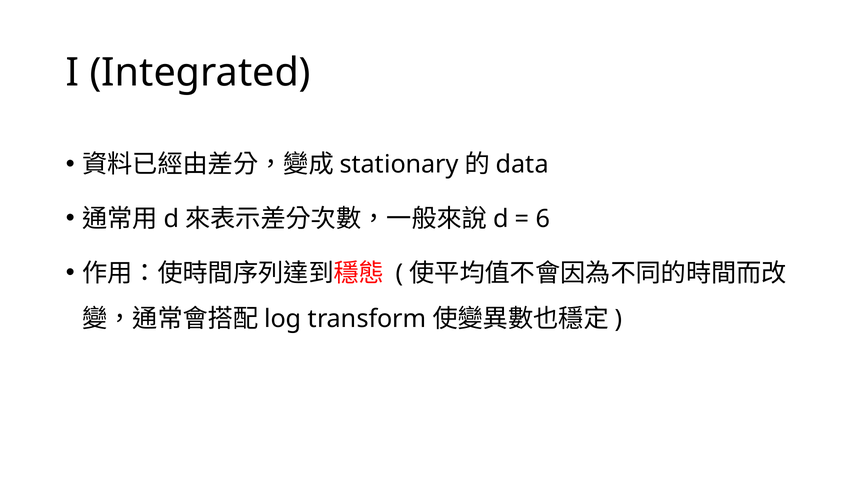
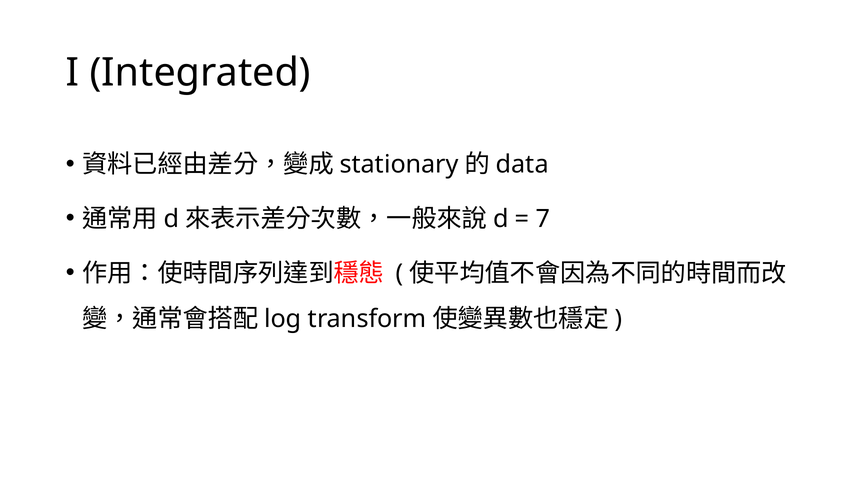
6: 6 -> 7 (543, 219)
